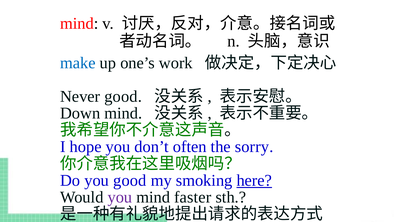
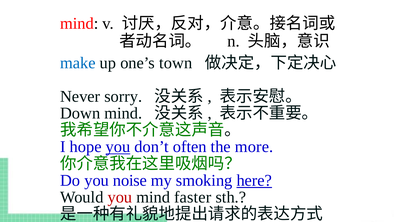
work: work -> town (176, 63)
Never good: good -> sorry (123, 96)
you underline: none -> present (118, 147)
sorry: sorry -> more (254, 147)
you good: good -> noise (130, 180)
you colour: purple -> red (120, 197)
